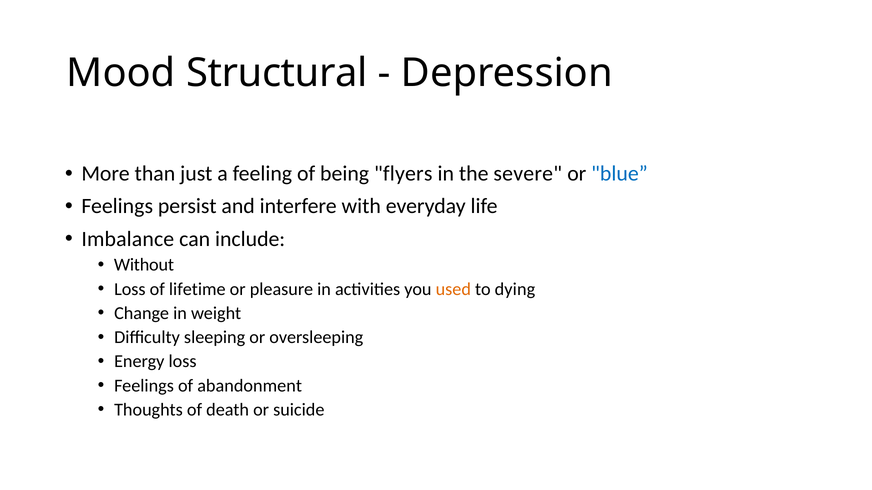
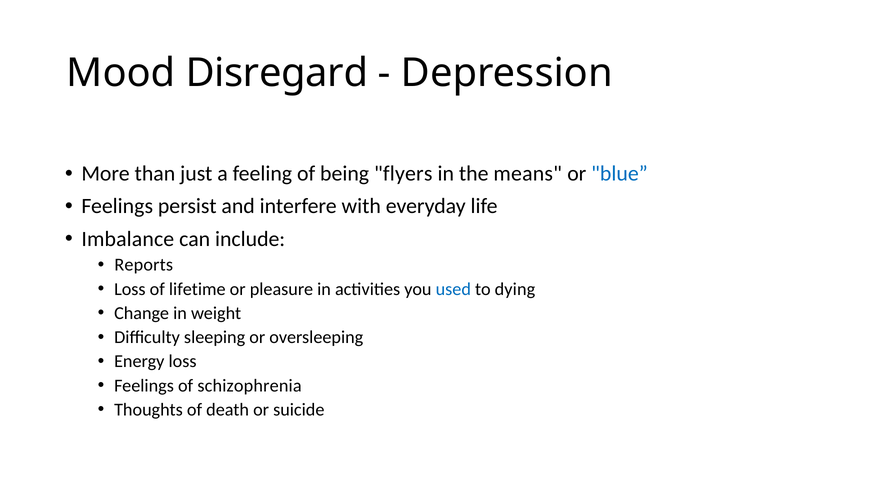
Structural: Structural -> Disregard (277, 73)
severe: severe -> means (528, 174)
Without: Without -> Reports (144, 265)
used colour: orange -> blue (453, 289)
abandonment: abandonment -> schizophrenia (250, 386)
